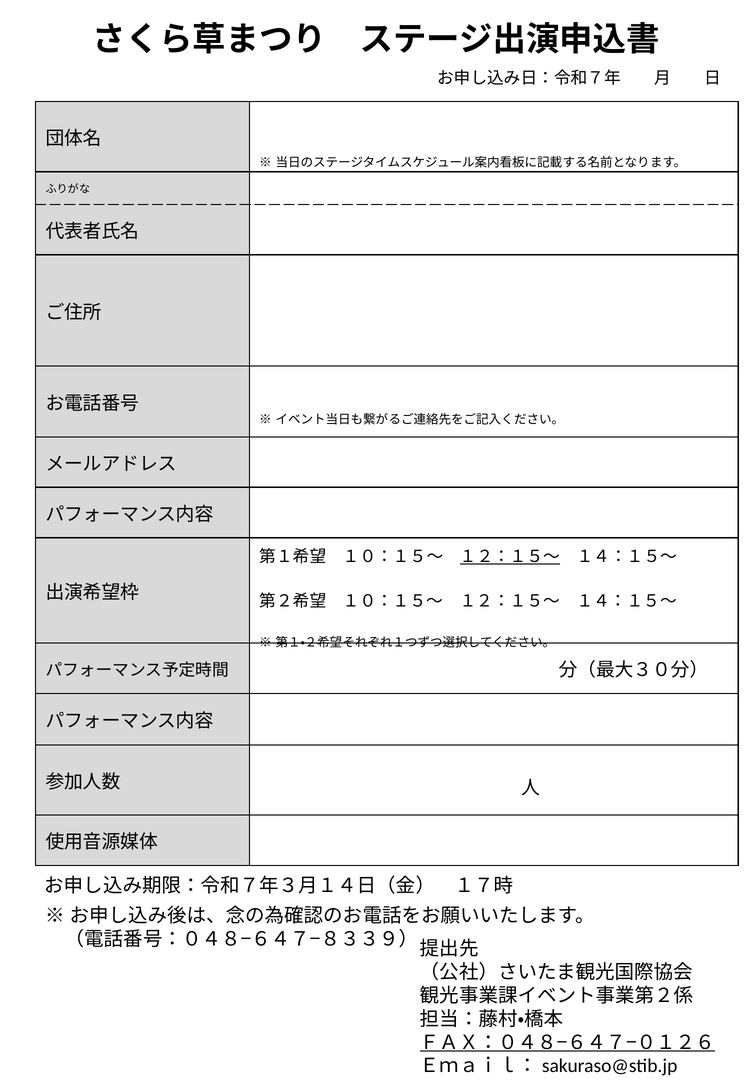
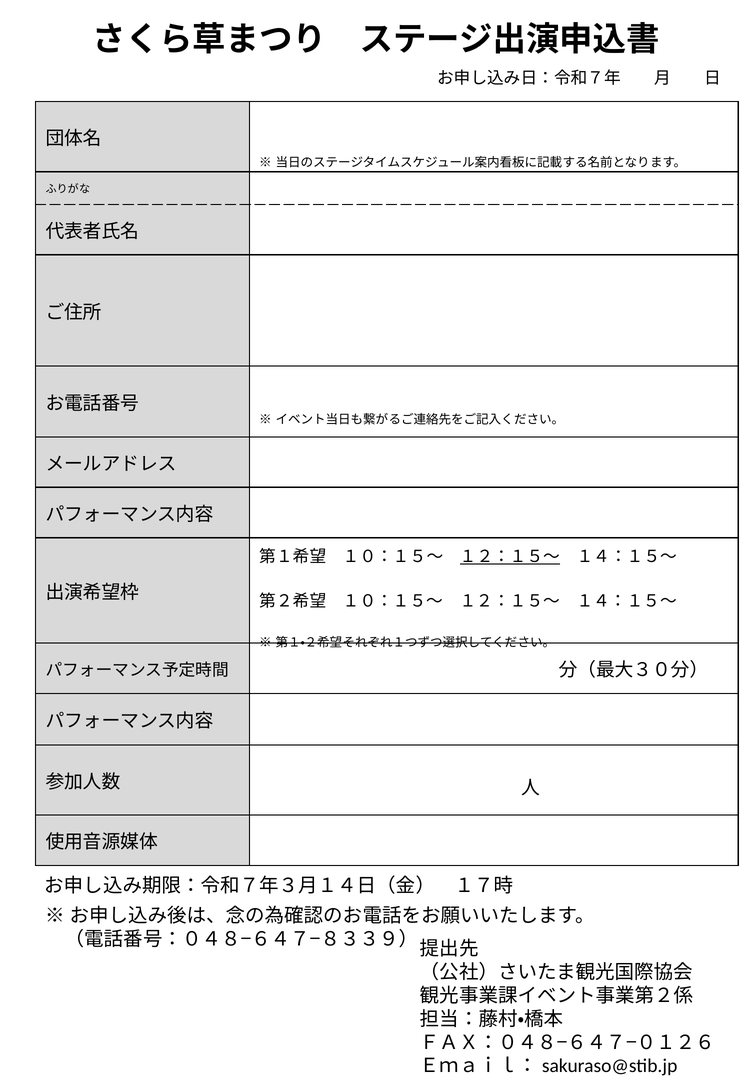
ＦＡＸ：０４８−６４７−０１２６ underline: present -> none (567, 1043)
